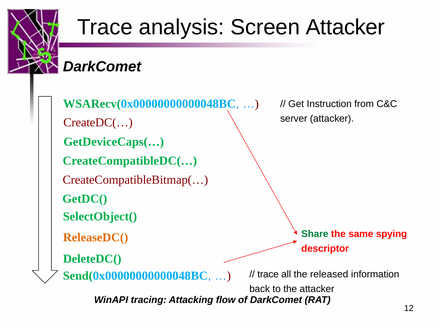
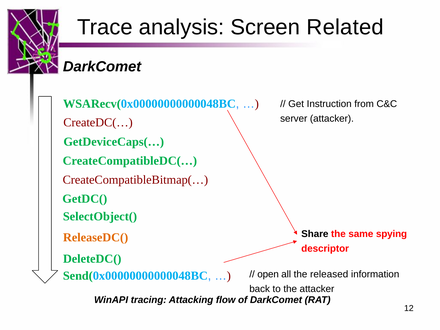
Screen Attacker: Attacker -> Related (345, 27)
Share colour: green -> black (315, 234)
trace: trace -> open (268, 274)
